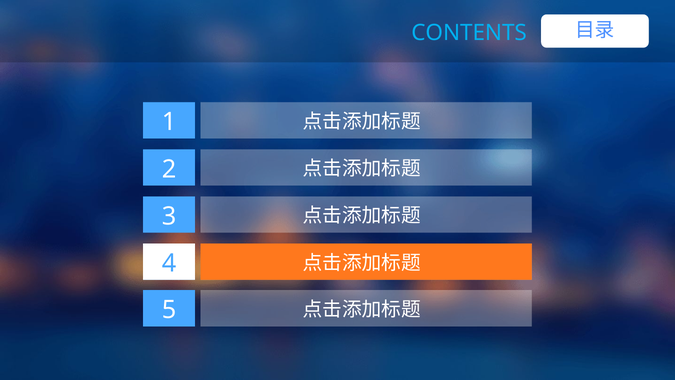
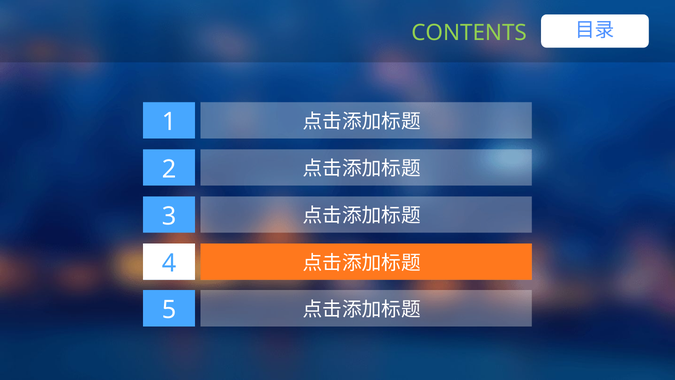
CONTENTS colour: light blue -> light green (469, 33)
